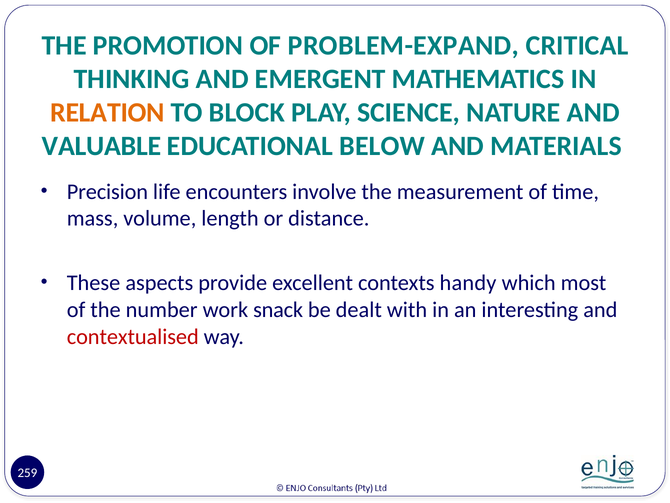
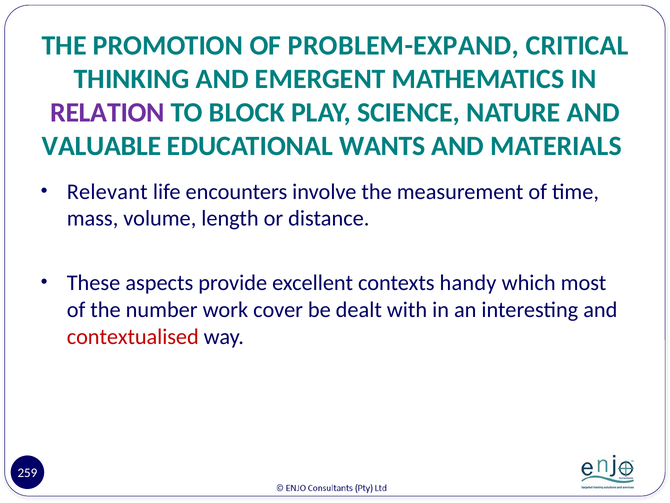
RELATION colour: orange -> purple (107, 112)
BELOW: BELOW -> WANTS (382, 146)
Precision: Precision -> Relevant (107, 191)
snack: snack -> cover (278, 310)
